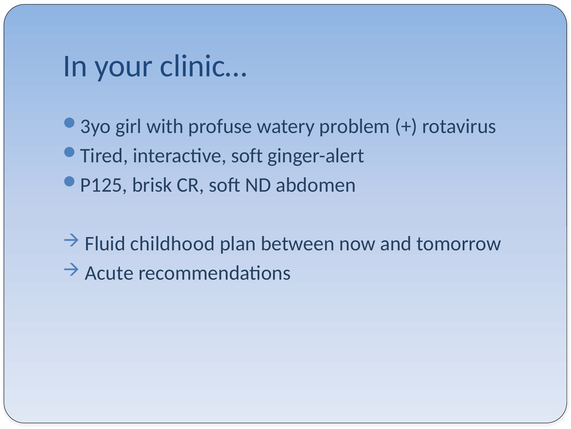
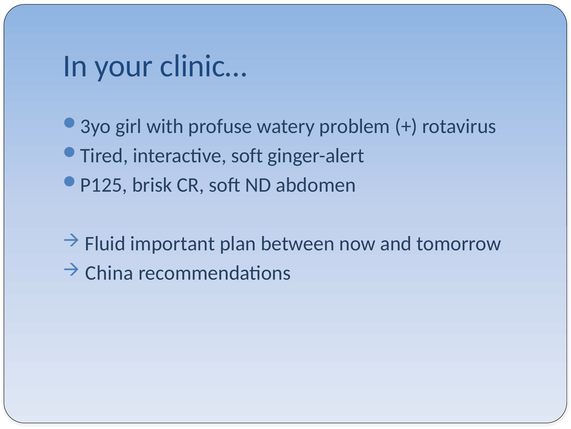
childhood: childhood -> important (173, 243)
Acute: Acute -> China (109, 273)
